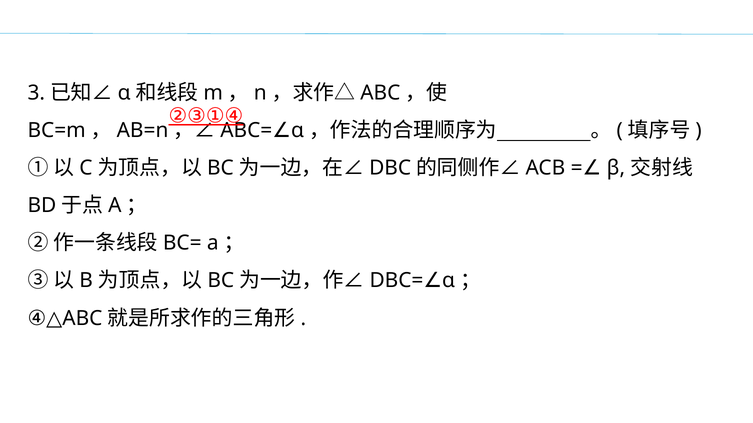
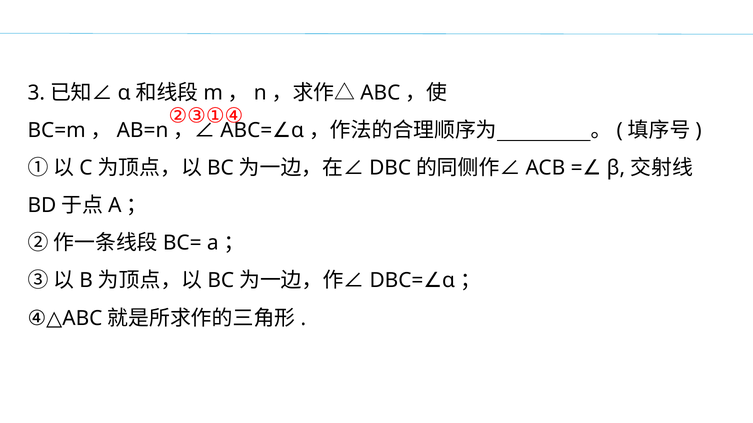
②③①④ underline: present -> none (206, 116)
